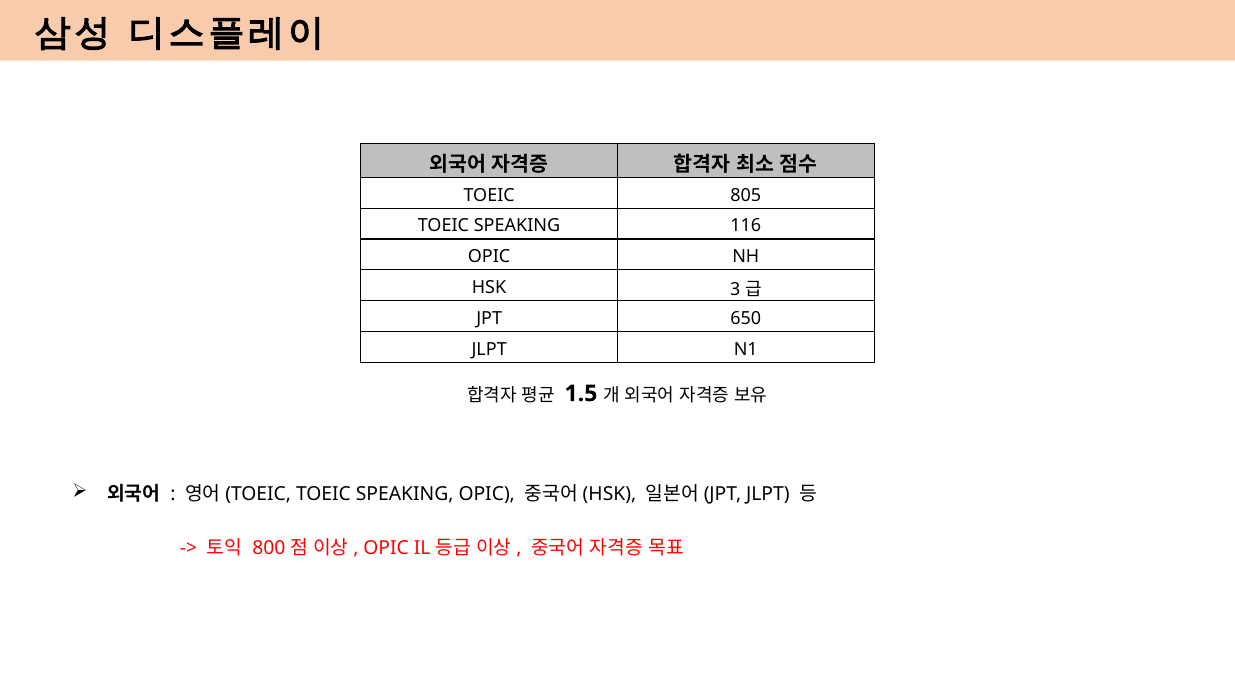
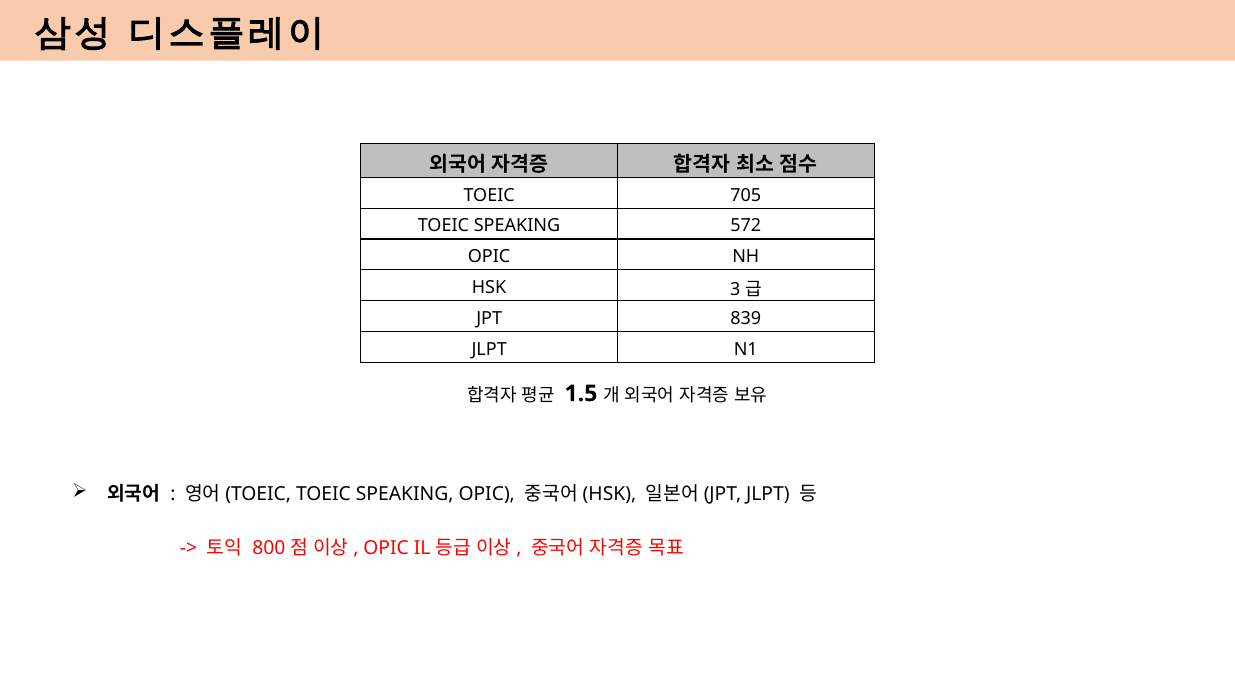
805: 805 -> 705 (746, 195)
116: 116 -> 572 (746, 226)
650: 650 -> 839 (746, 319)
